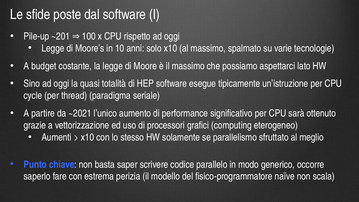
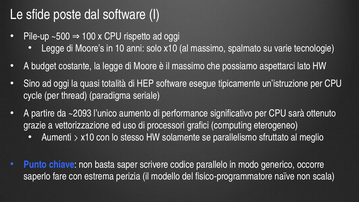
~201: ~201 -> ~500 (61, 36)
~2021: ~2021 -> ~2093 (80, 113)
